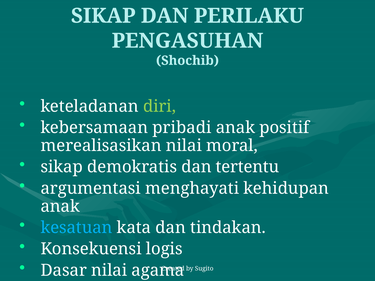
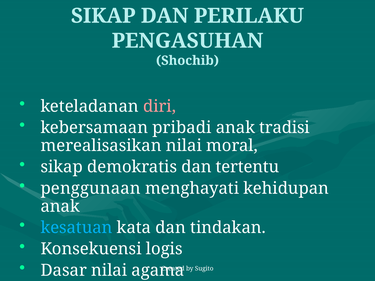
diri colour: light green -> pink (160, 106)
positif: positif -> tradisi (284, 128)
argumentasi: argumentasi -> penggunaan (91, 188)
